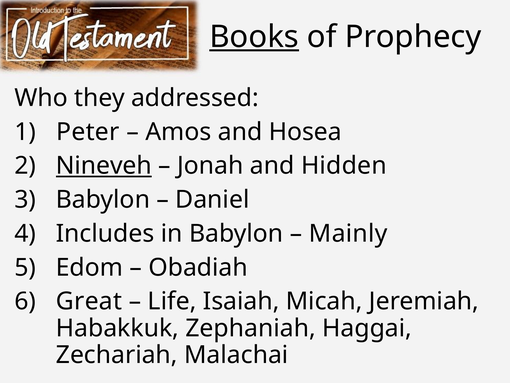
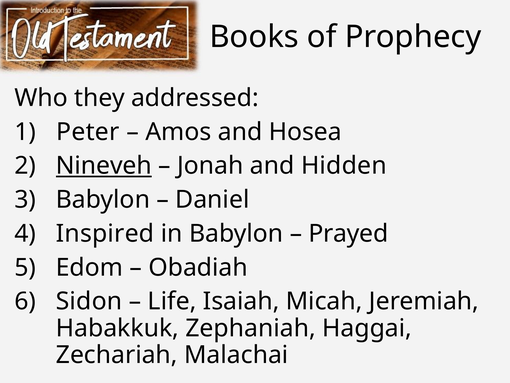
Books underline: present -> none (254, 37)
Includes: Includes -> Inspired (105, 233)
Mainly: Mainly -> Prayed (348, 233)
Great: Great -> Sidon (89, 301)
